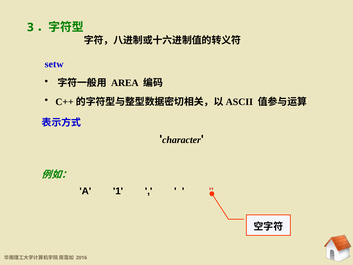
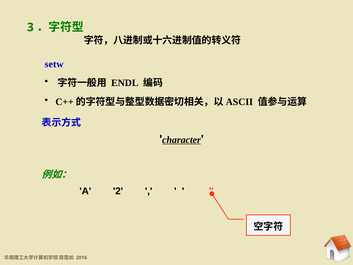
AREA: AREA -> ENDL (125, 83)
character underline: none -> present (182, 140)
1: 1 -> 2 (118, 191)
